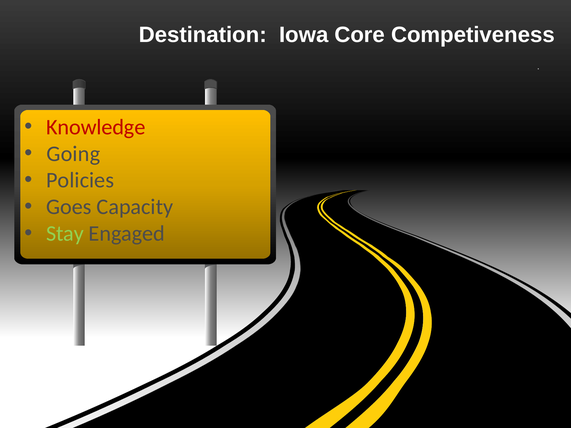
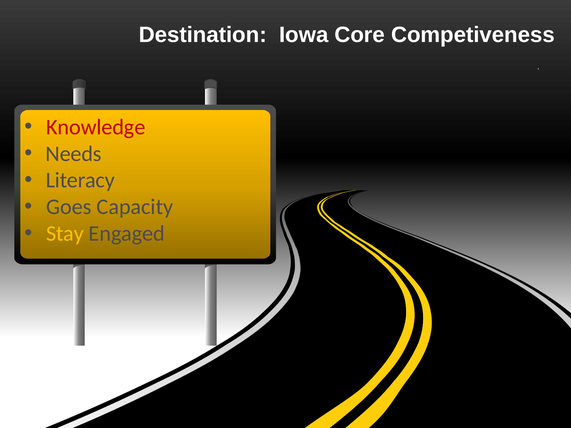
Going: Going -> Needs (74, 154)
Policies: Policies -> Literacy (80, 180)
Stay colour: light green -> yellow (65, 234)
